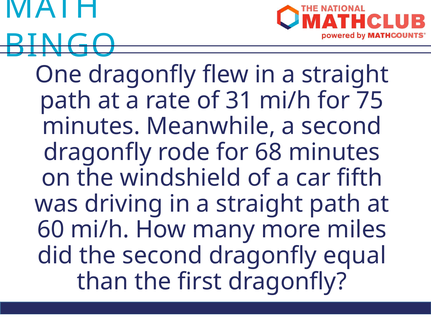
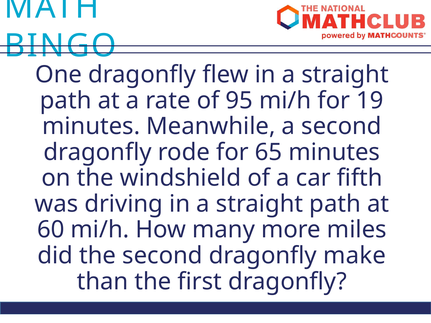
31: 31 -> 95 (239, 101)
75: 75 -> 19 (370, 101)
68: 68 -> 65 (269, 152)
equal: equal -> make (355, 256)
